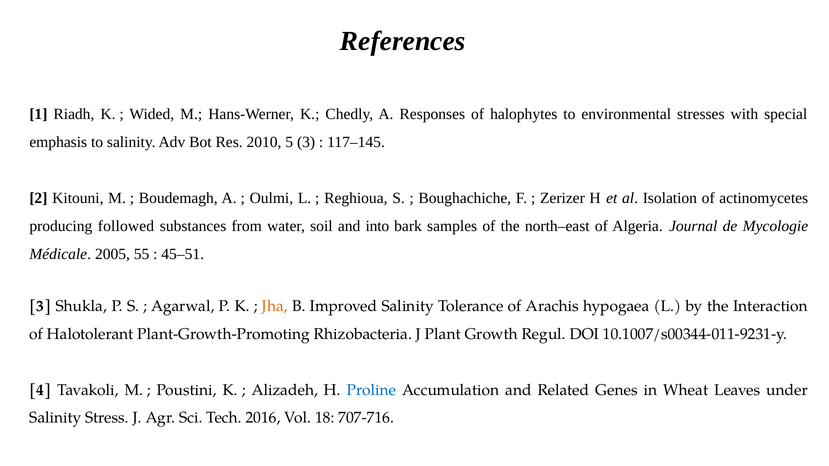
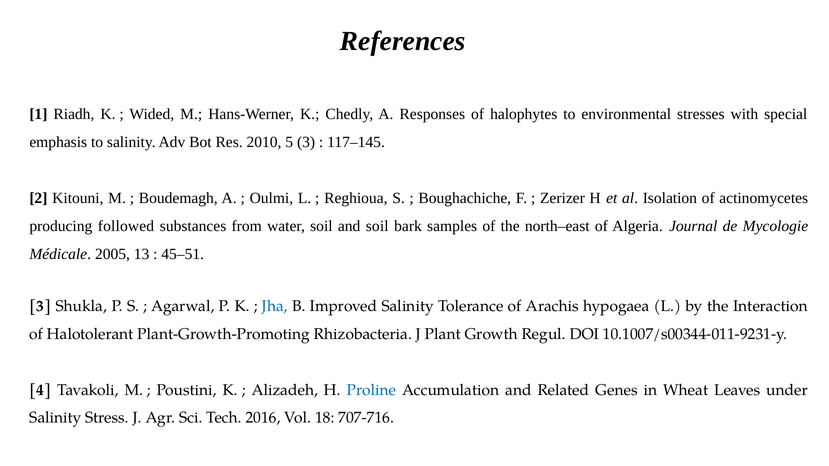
and into: into -> soil (377, 226)
55: 55 -> 13 (142, 254)
Jha colour: orange -> blue (275, 306)
